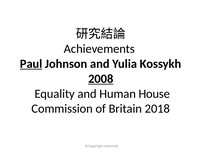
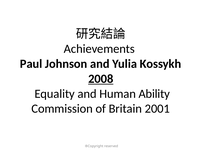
Paul underline: present -> none (31, 64)
House: House -> Ability (154, 93)
2018: 2018 -> 2001 (157, 108)
